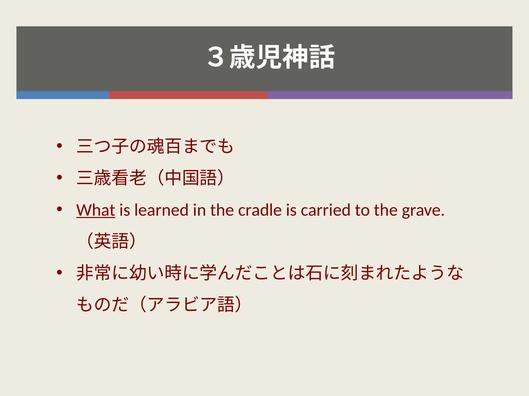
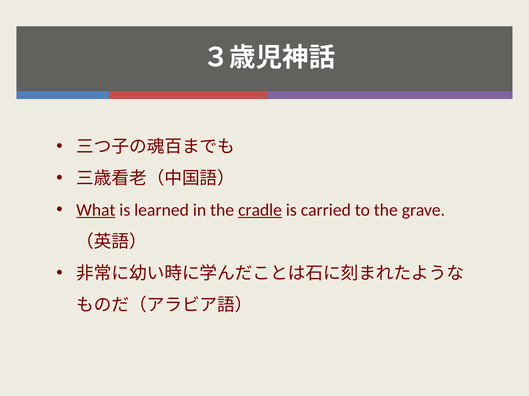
cradle underline: none -> present (260, 210)
